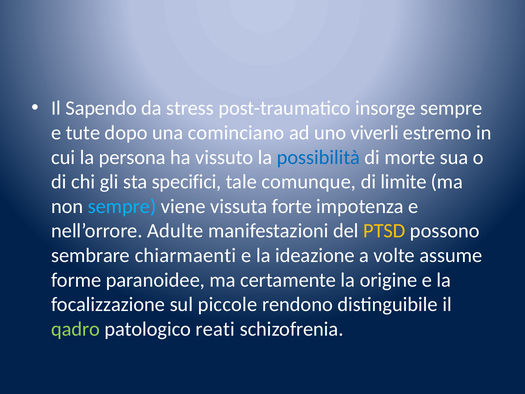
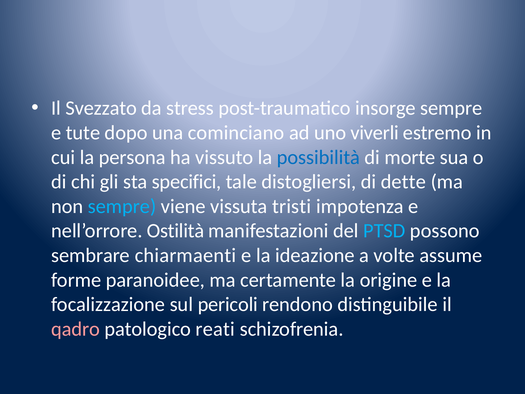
Sapendo: Sapendo -> Svezzato (101, 108)
comunque: comunque -> distogliersi (309, 182)
limite: limite -> dette (403, 182)
forte: forte -> tristi (292, 206)
Adulte: Adulte -> Ostilità (175, 231)
PTSD colour: yellow -> light blue (384, 231)
piccole: piccole -> pericoli (228, 304)
qadro colour: light green -> pink (76, 329)
